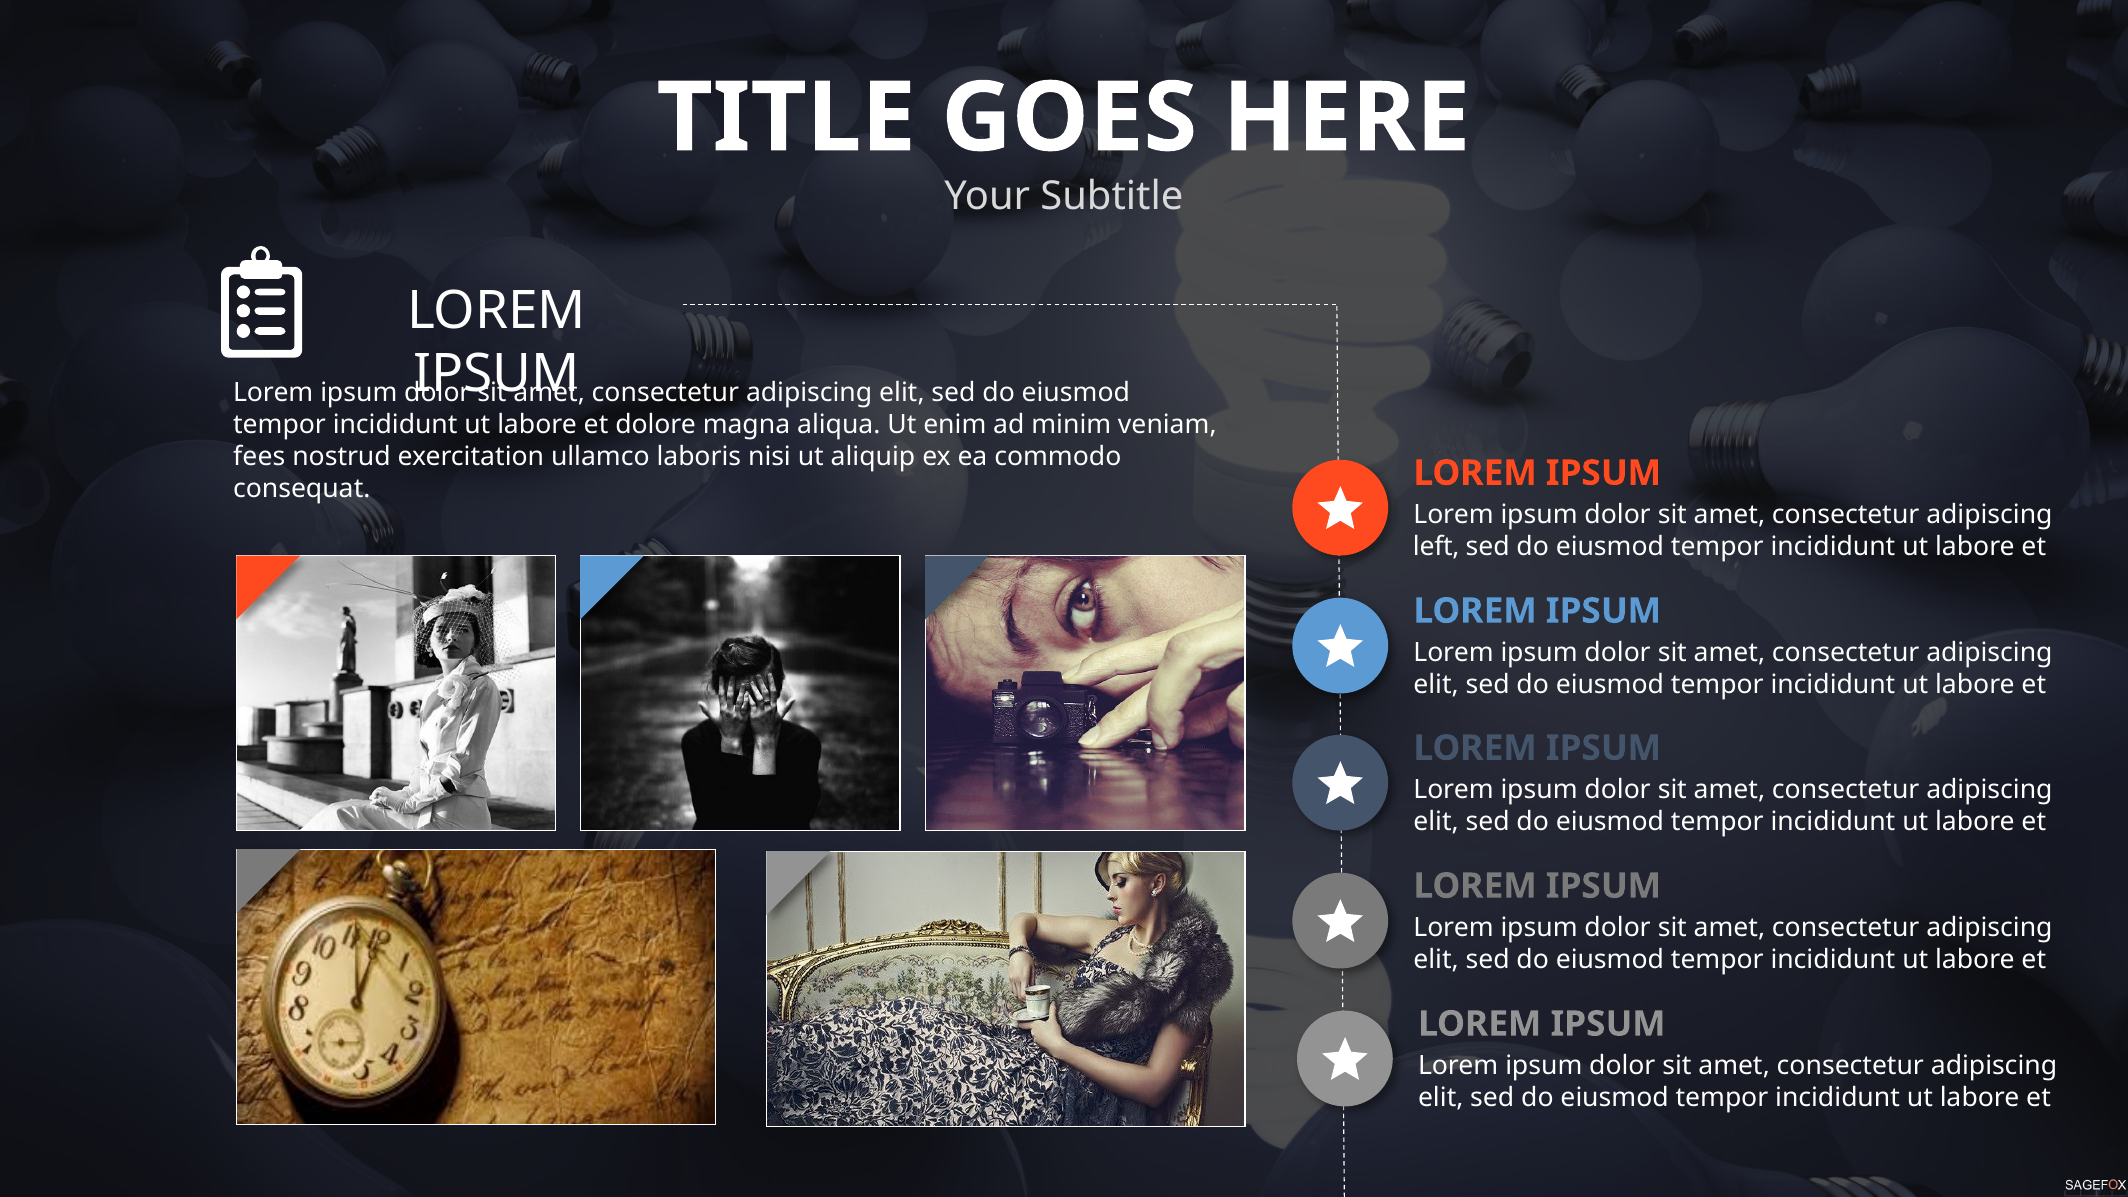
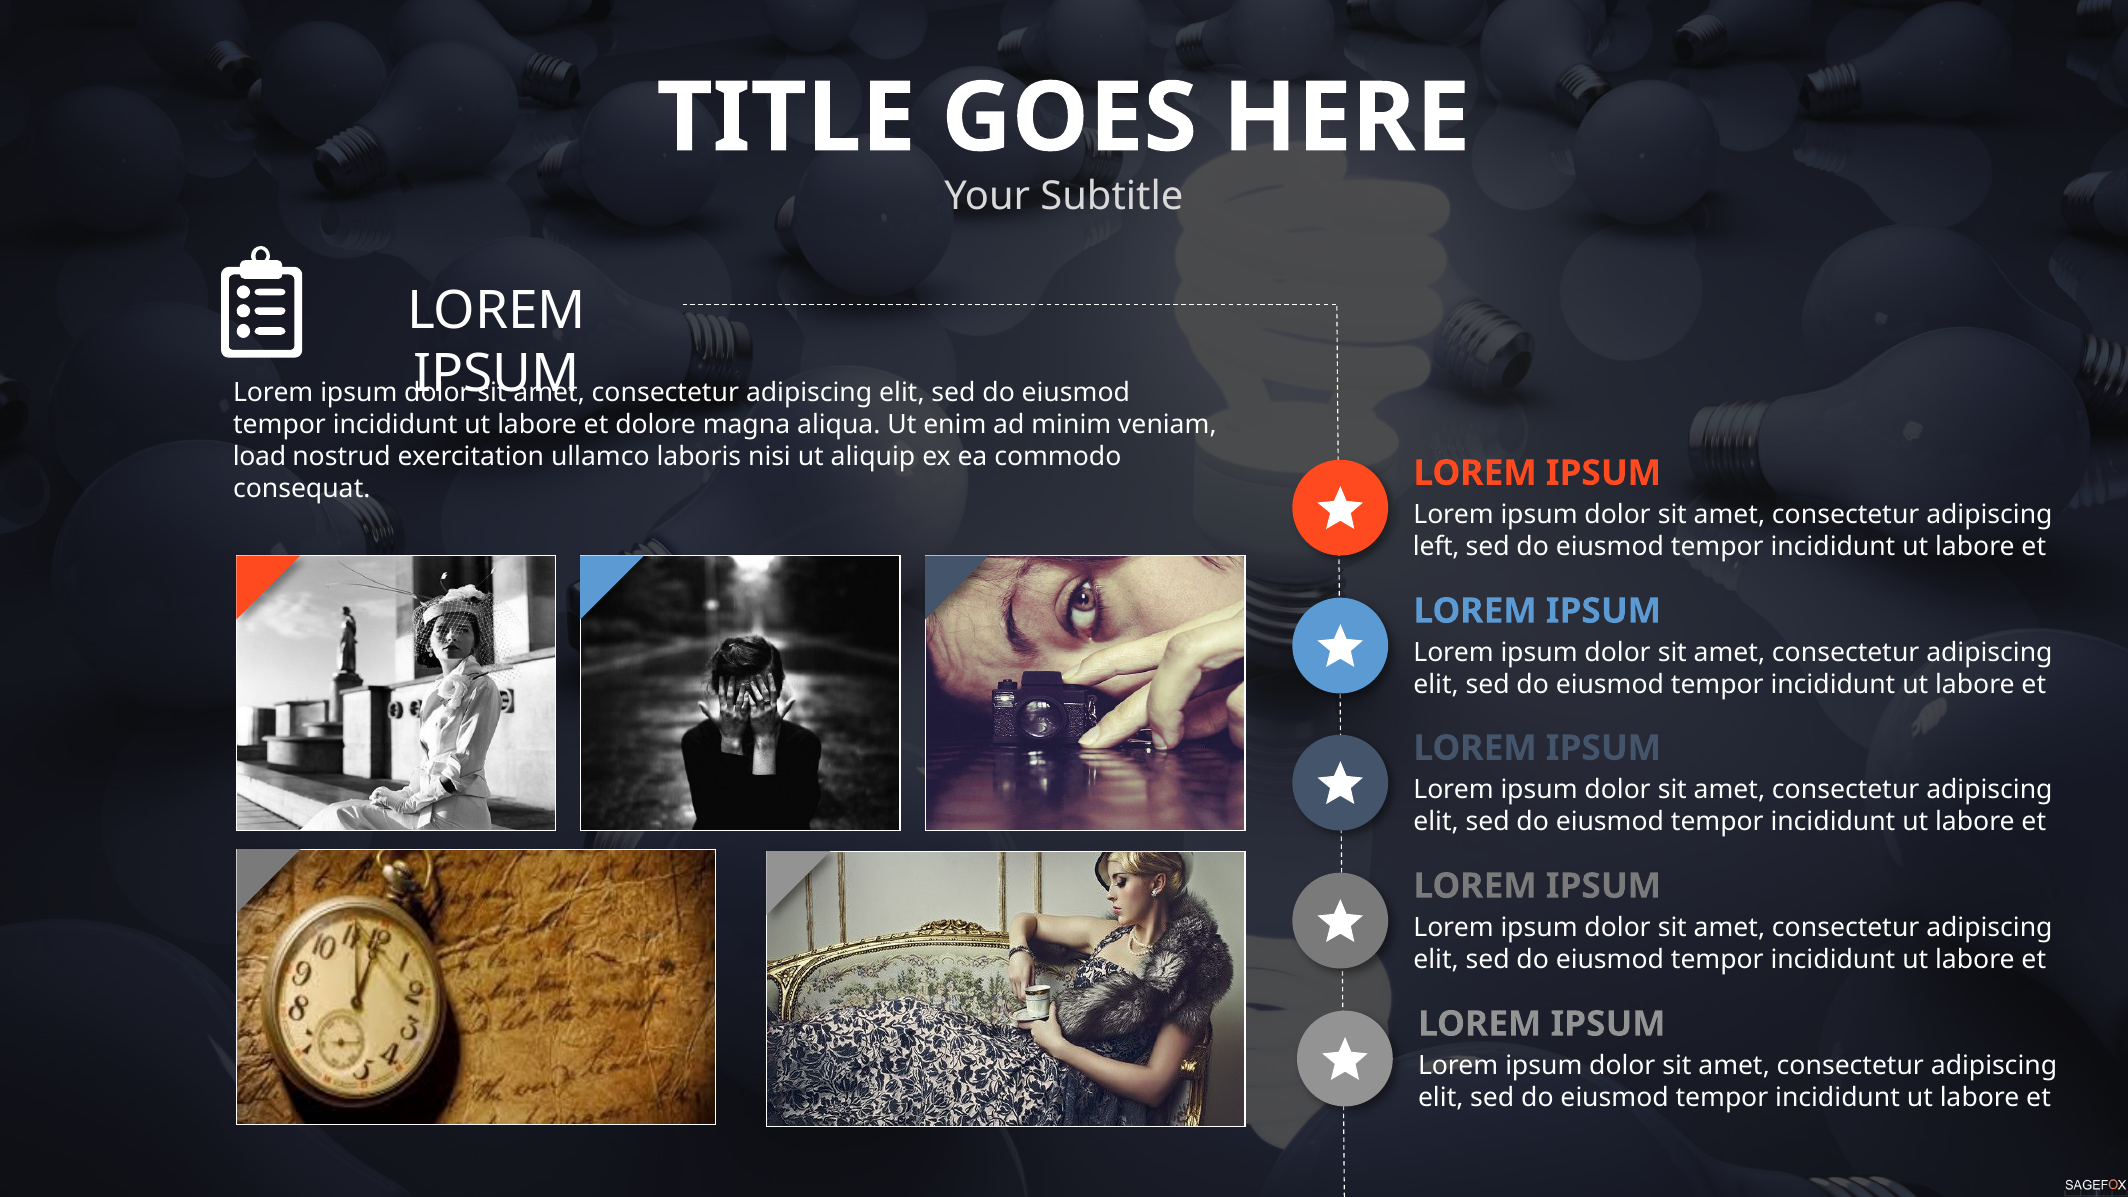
fees: fees -> load (259, 456)
